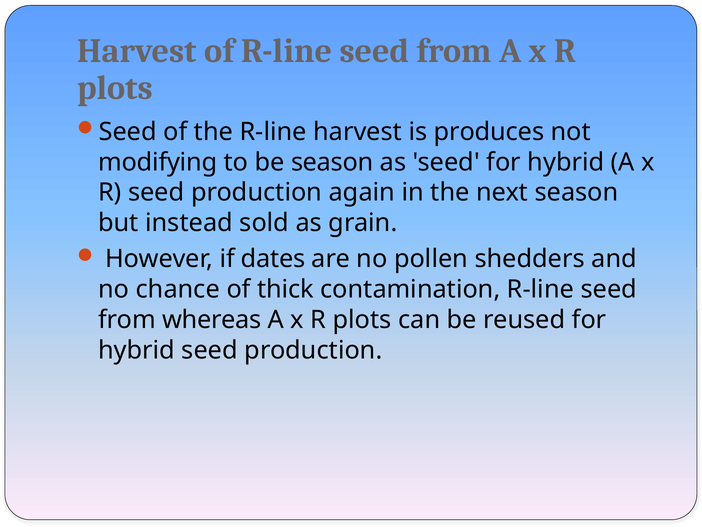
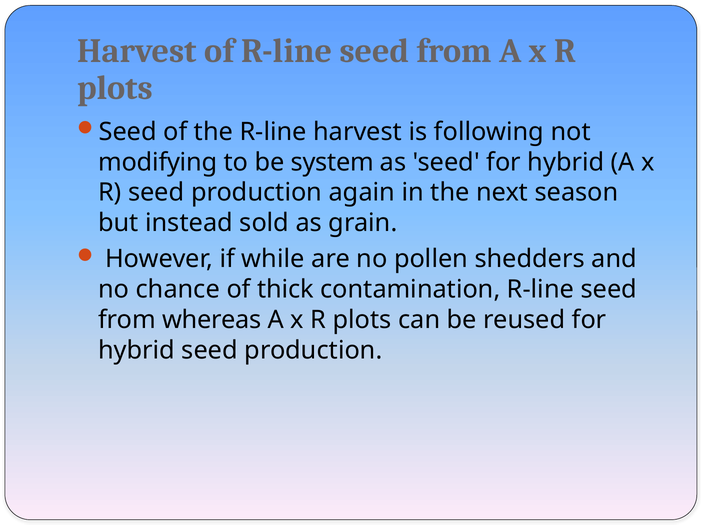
produces: produces -> following (489, 132)
be season: season -> system (332, 162)
dates: dates -> while (273, 259)
